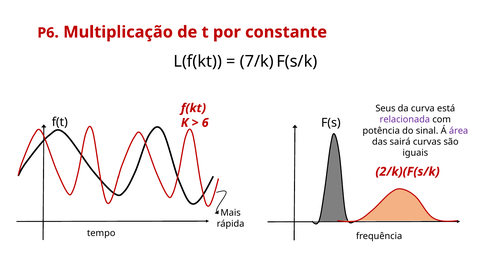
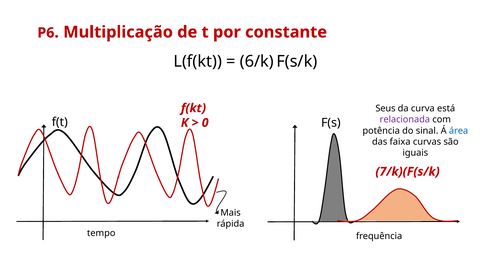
7/k: 7/k -> 6/k (257, 61)
6: 6 -> 0 (205, 123)
área colour: purple -> blue (459, 131)
sairá: sairá -> faixa (400, 142)
2/k)(F(s/k: 2/k)(F(s/k -> 7/k)(F(s/k (408, 172)
